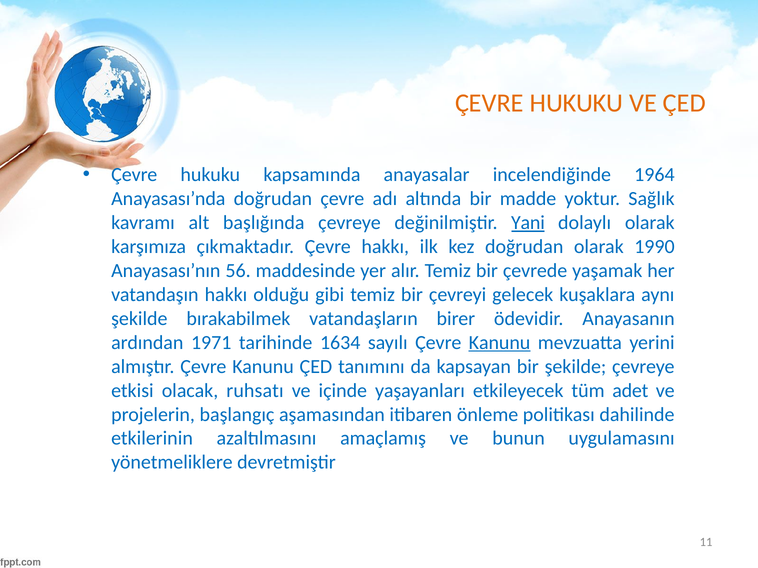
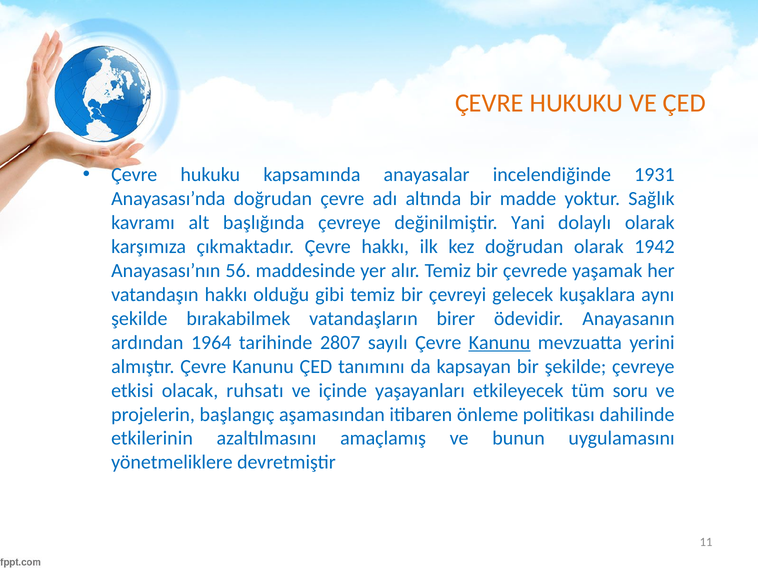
1964: 1964 -> 1931 (654, 175)
Yani underline: present -> none (528, 223)
1990: 1990 -> 1942 (654, 247)
1971: 1971 -> 1964 (211, 343)
1634: 1634 -> 2807 (340, 343)
adet: adet -> soru (630, 391)
